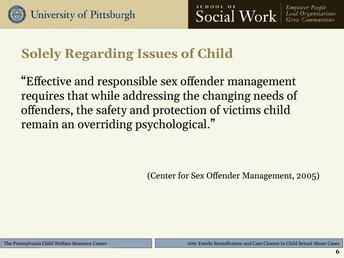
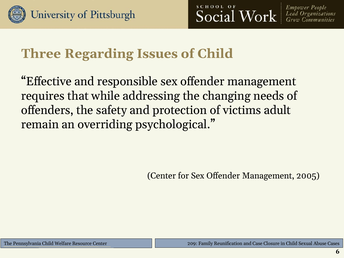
Solely: Solely -> Three (41, 54)
victims child: child -> adult (277, 110)
